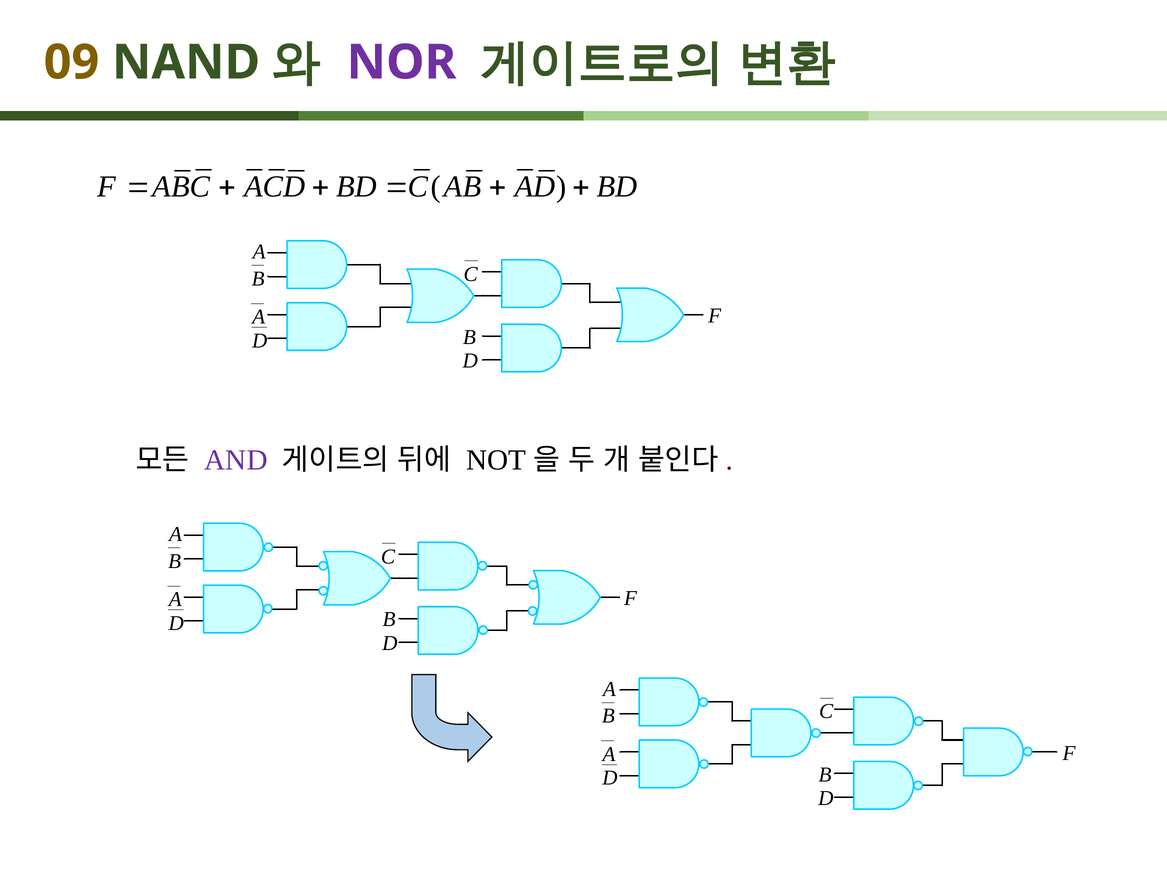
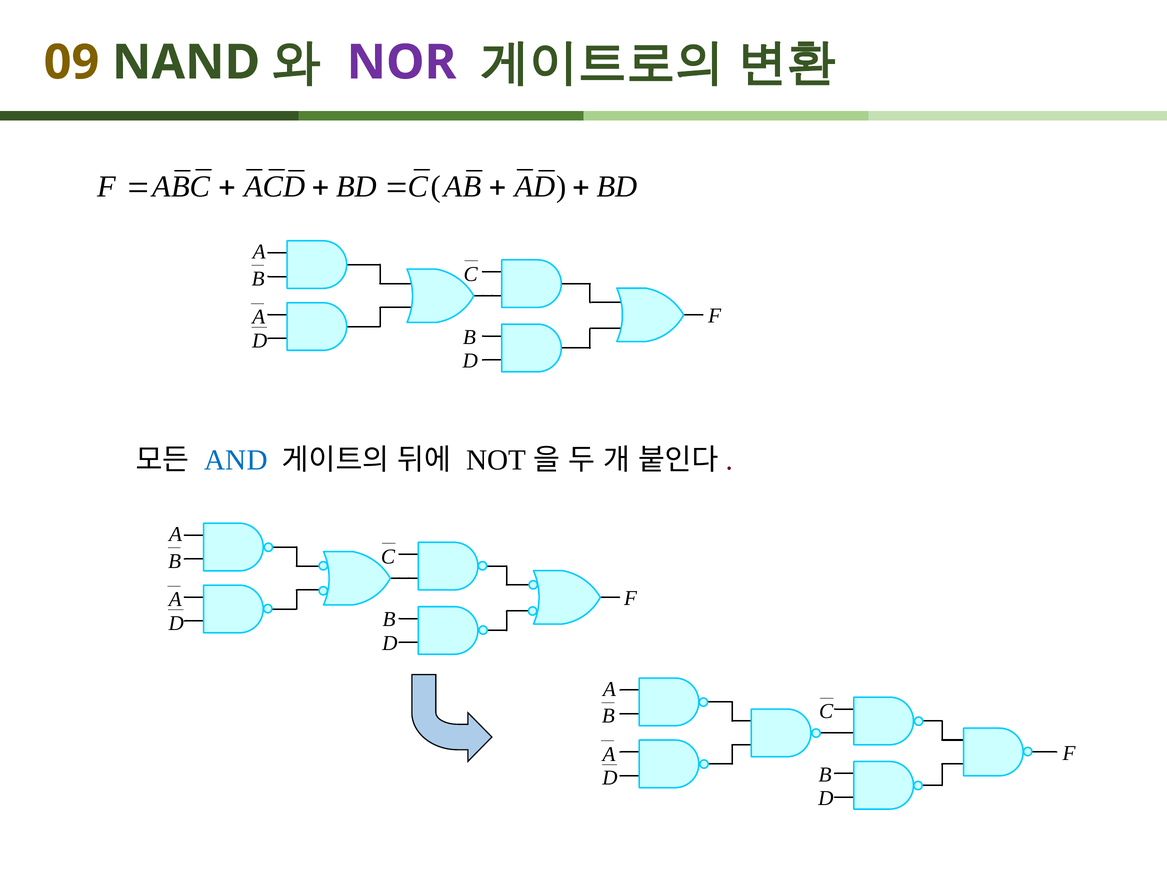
AND colour: purple -> blue (236, 460)
